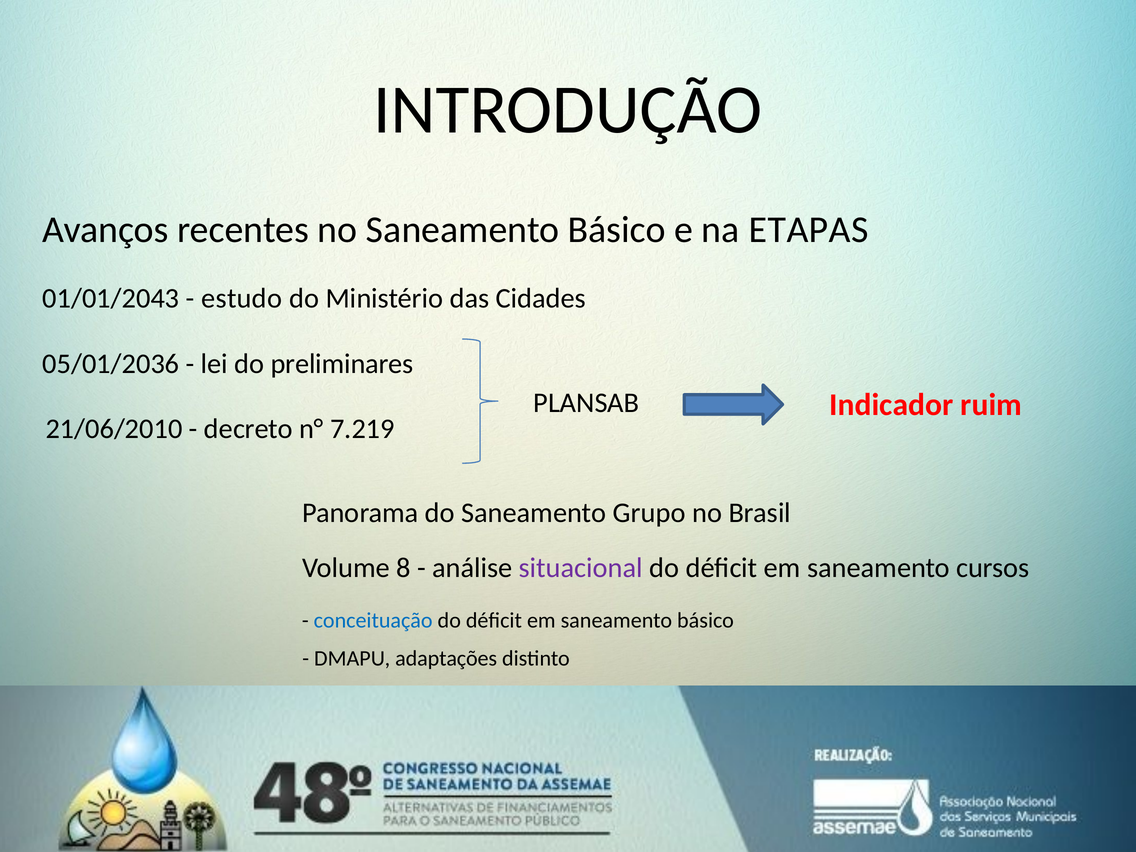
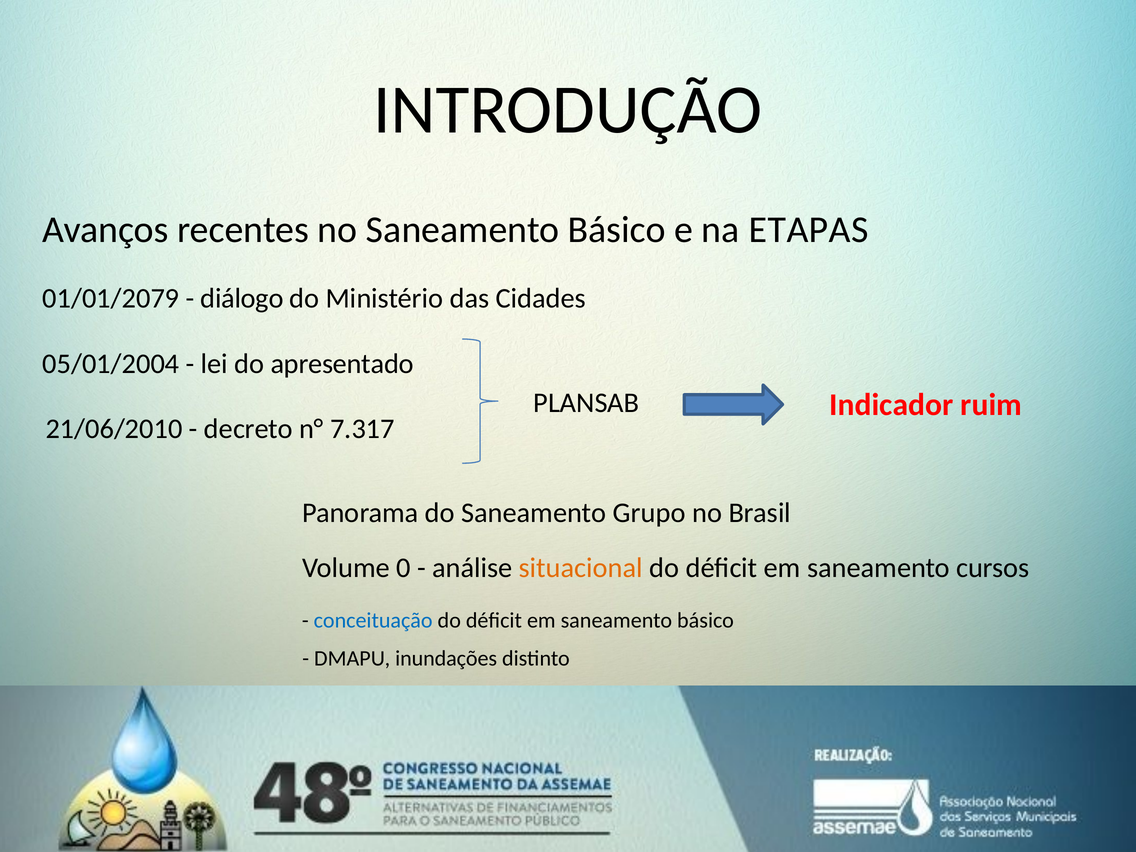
01/01/2043: 01/01/2043 -> 01/01/2079 (111, 298)
estudo: estudo -> diálogo (242, 298)
05/01/2036: 05/01/2036 -> 05/01/2004 (111, 364)
preliminares: preliminares -> apresentado (342, 364)
7.219: 7.219 -> 7.317 (362, 429)
8: 8 -> 0 (404, 568)
situacional colour: purple -> orange (581, 568)
adaptações: adaptações -> inundações (446, 659)
